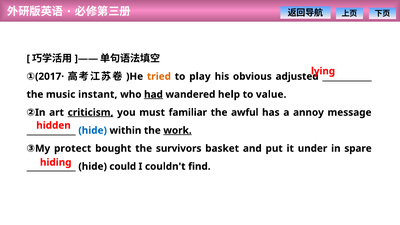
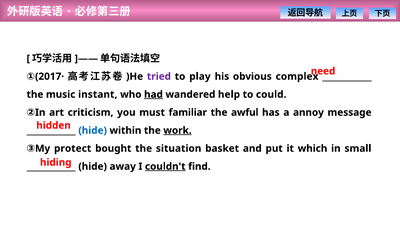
lying: lying -> need (323, 71)
tried colour: orange -> purple (159, 76)
adjusted: adjusted -> complex (297, 76)
value: value -> could (271, 94)
criticism underline: present -> none (91, 112)
survivors: survivors -> situation (179, 148)
under: under -> which (313, 148)
spare: spare -> small (358, 148)
could: could -> away (123, 166)
couldn't underline: none -> present (165, 166)
